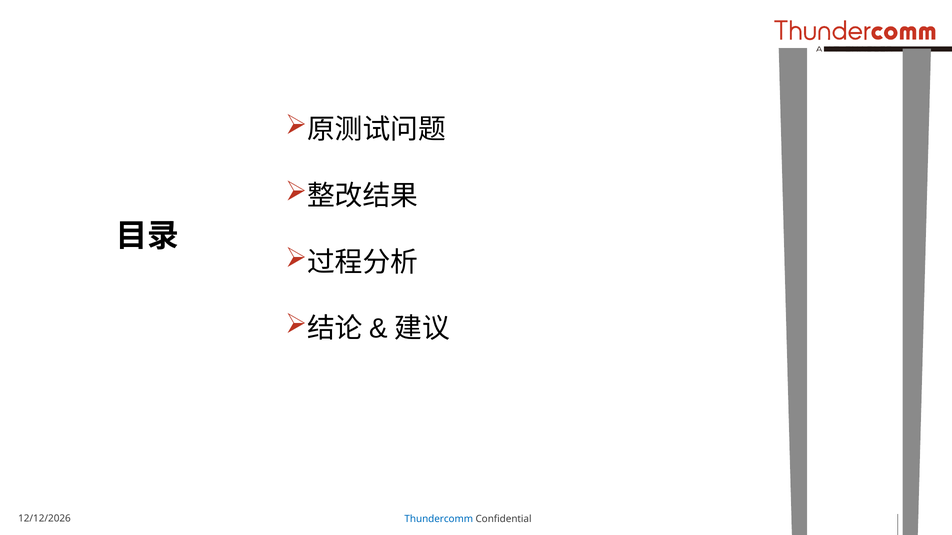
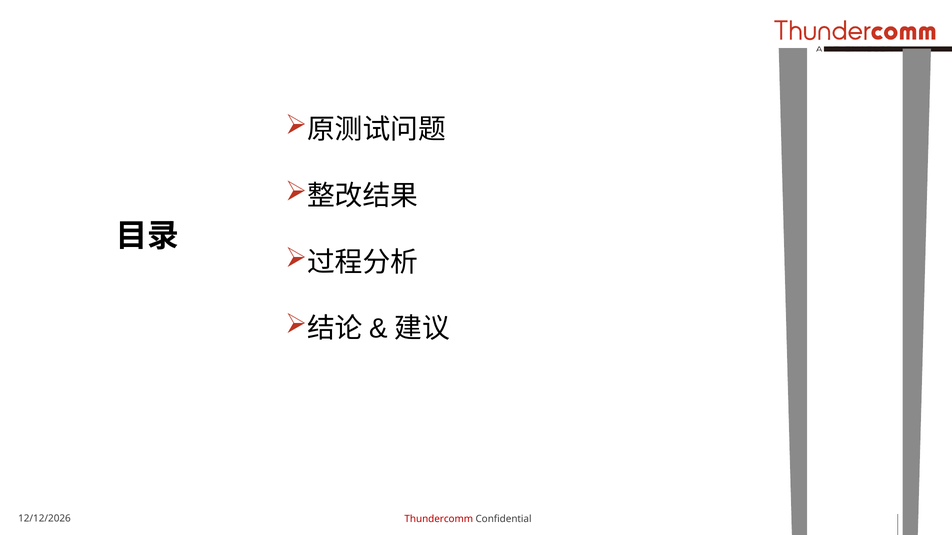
Thundercomm colour: blue -> red (439, 519)
